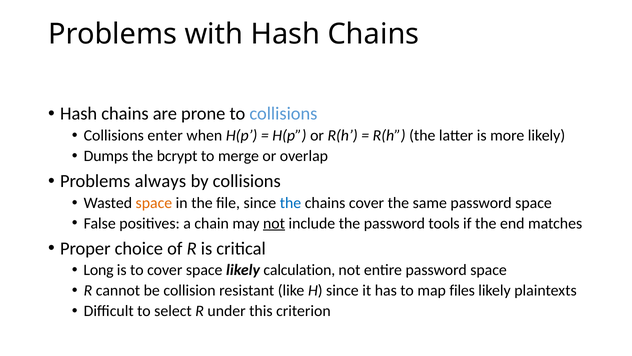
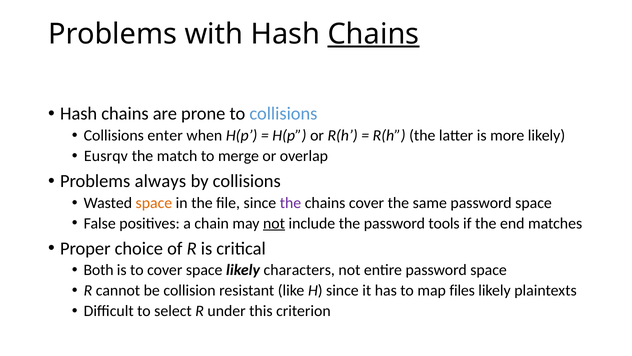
Chains underline: none -> present (374, 34)
Dumps: Dumps -> Eusrqv (106, 156)
bcrypt: bcrypt -> match (177, 156)
the colour: blue -> purple (290, 203)
Long: Long -> Both (99, 270)
calculation: calculation -> characters (299, 270)
